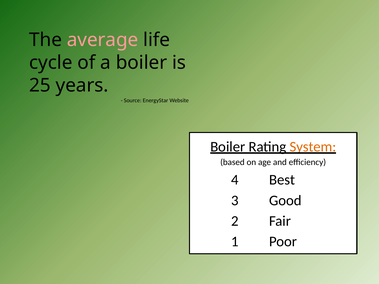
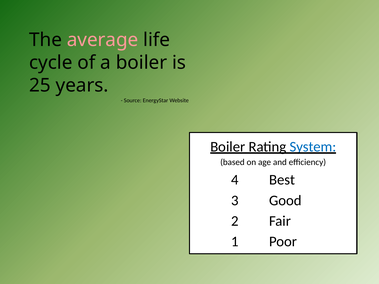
System colour: orange -> blue (313, 147)
